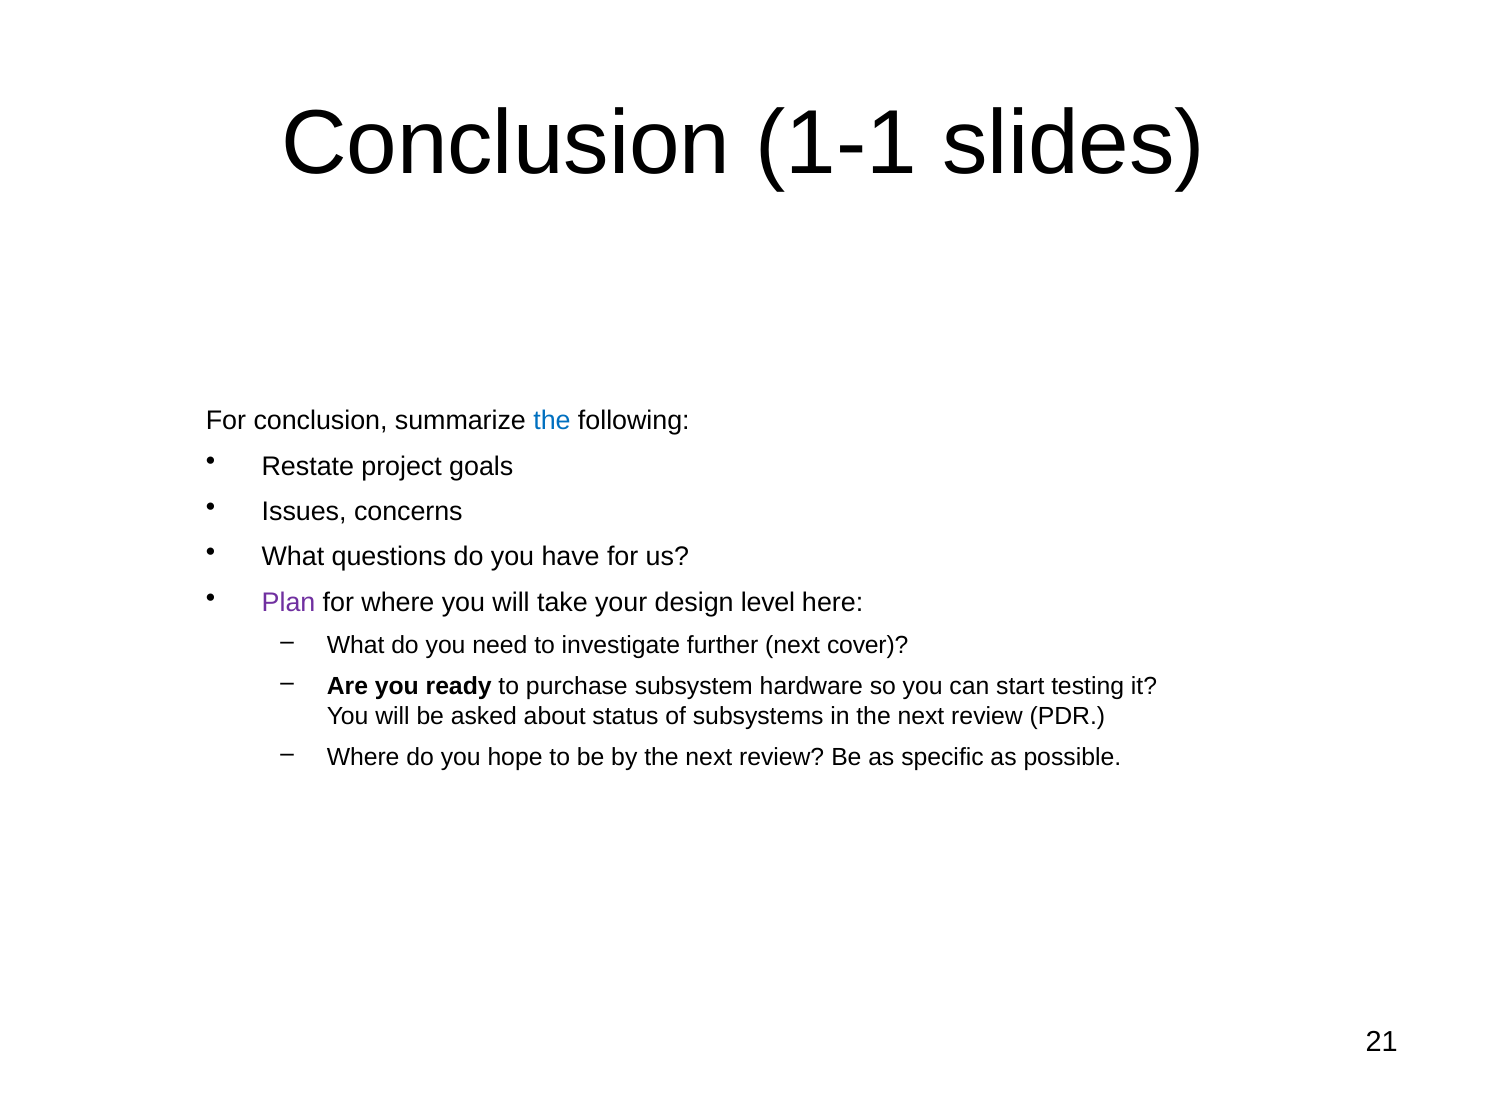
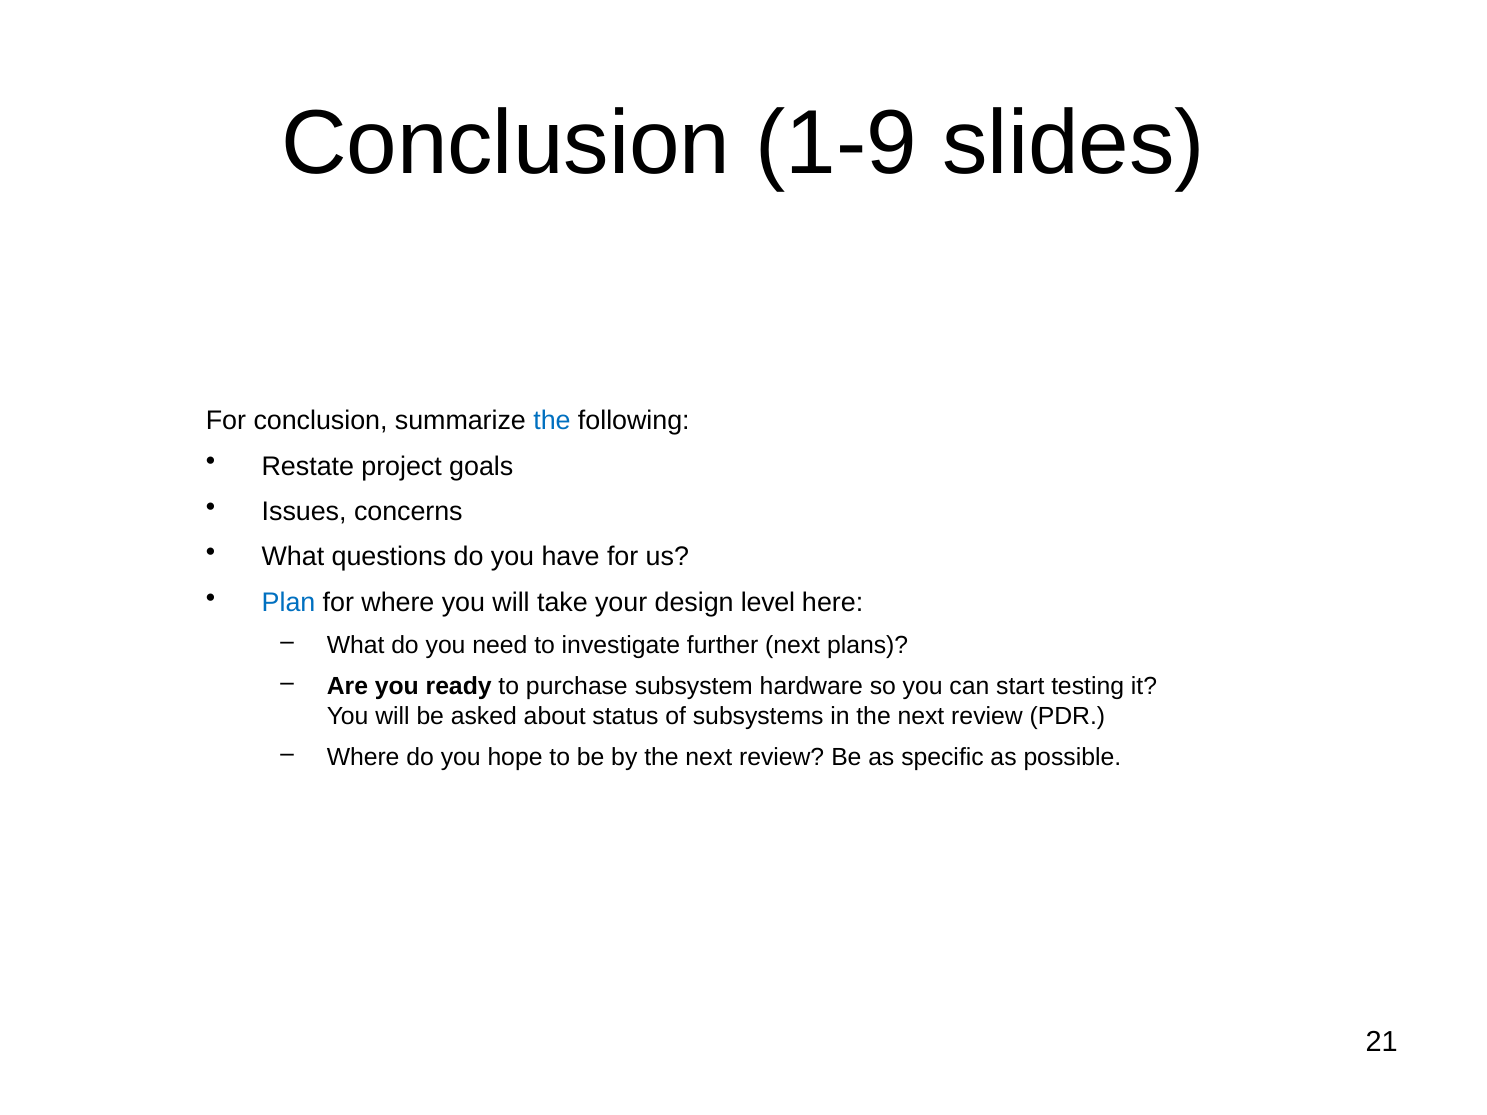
1-1: 1-1 -> 1-9 (836, 144)
Plan colour: purple -> blue (289, 603)
cover: cover -> plans (868, 645)
